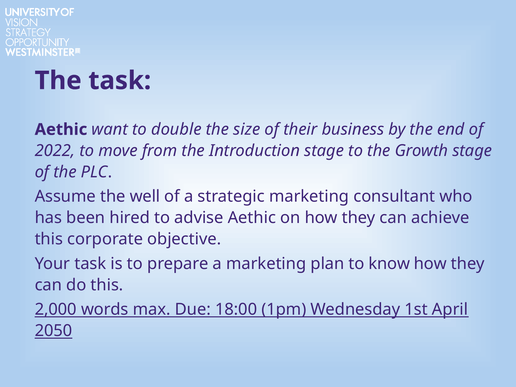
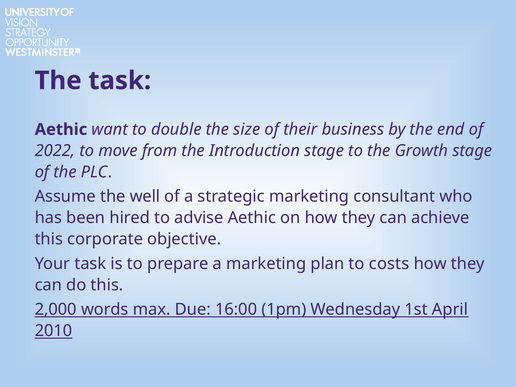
know: know -> costs (389, 264)
18:00: 18:00 -> 16:00 (236, 309)
2050: 2050 -> 2010 (54, 331)
